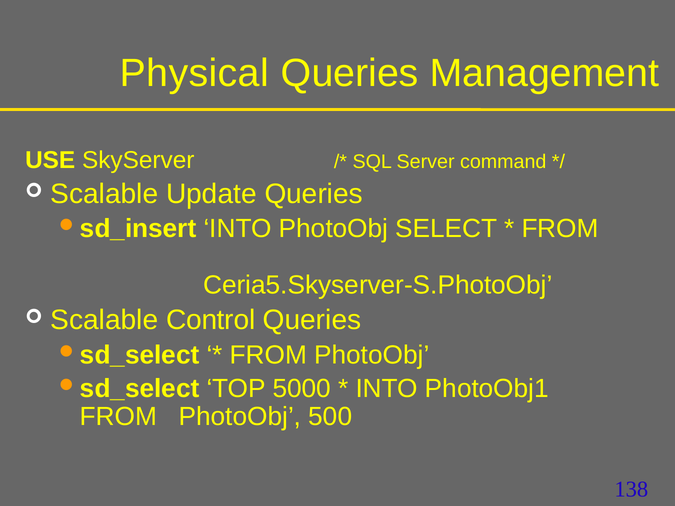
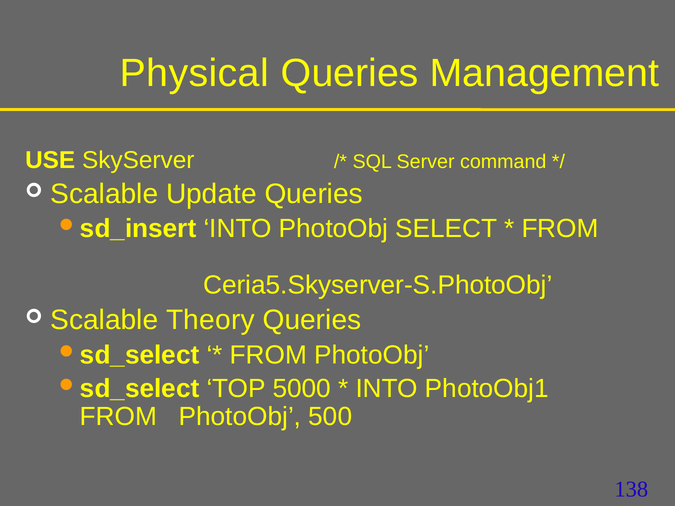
Control: Control -> Theory (210, 320)
